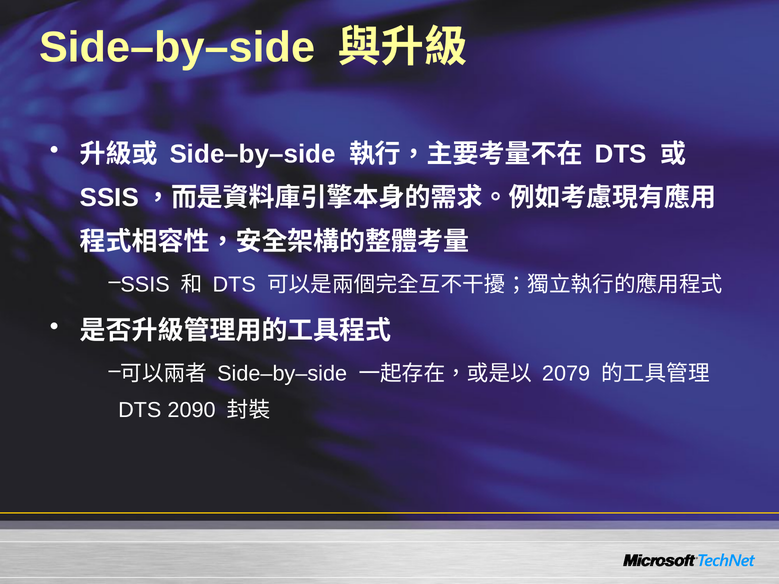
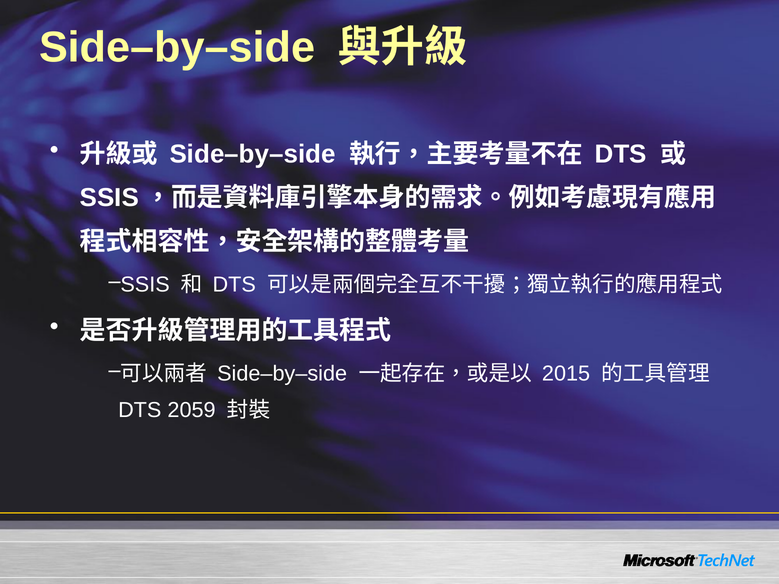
2079: 2079 -> 2015 (566, 374)
2090: 2090 -> 2059 (192, 410)
